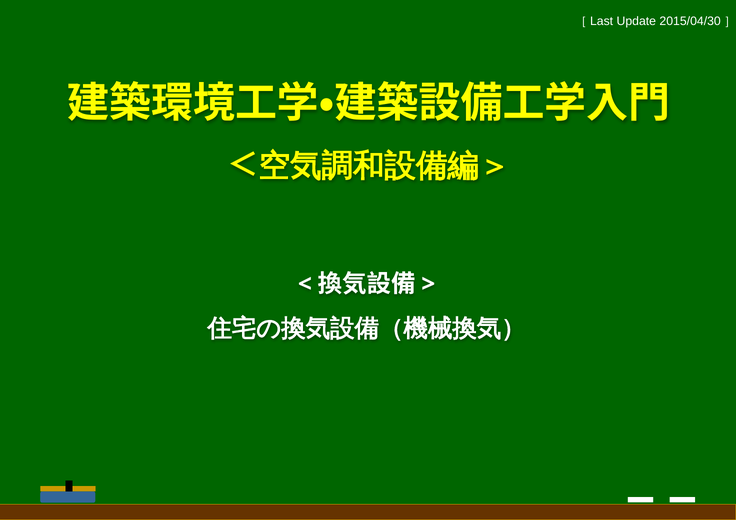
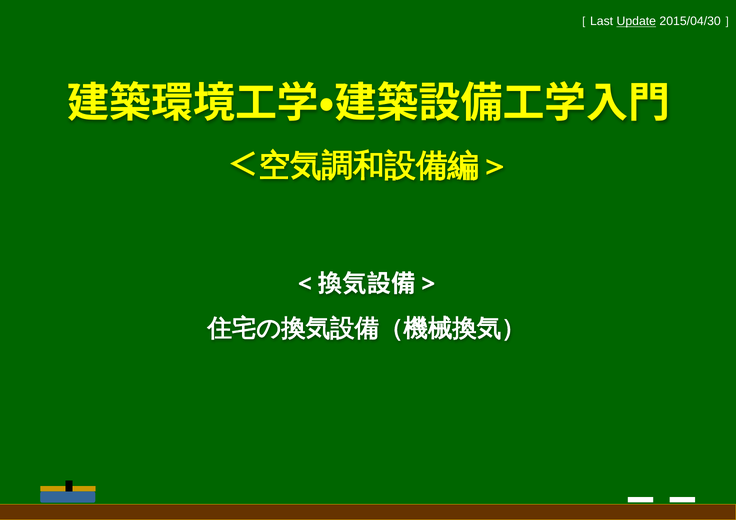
Update underline: none -> present (636, 21)
